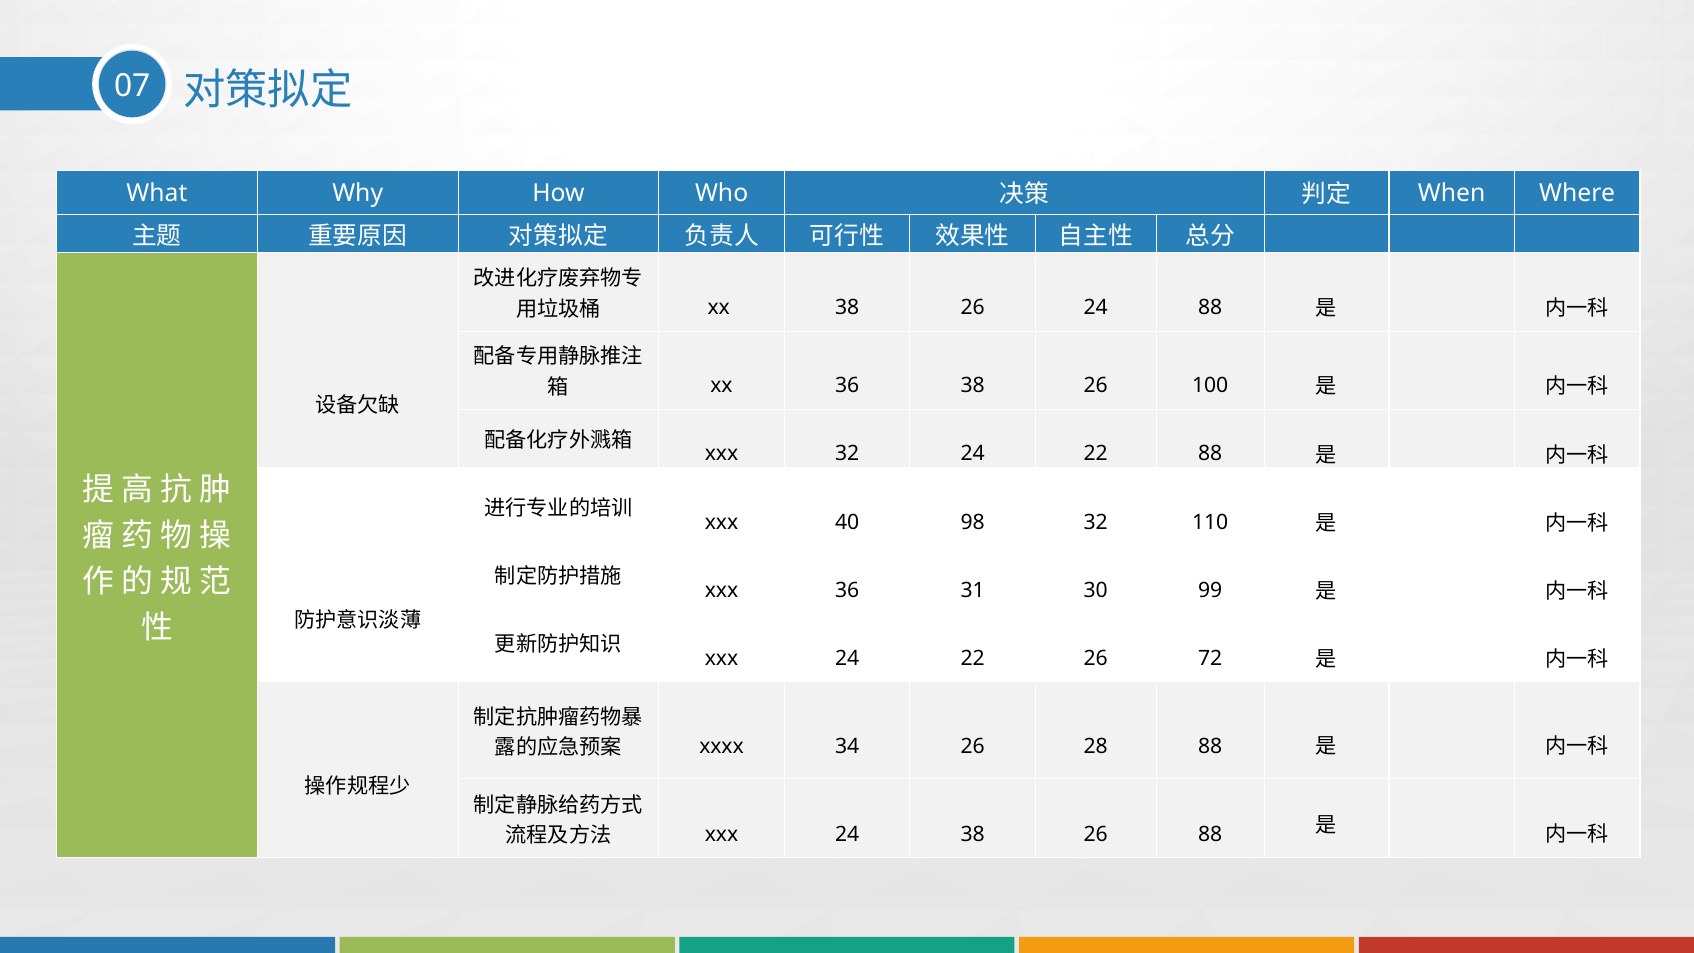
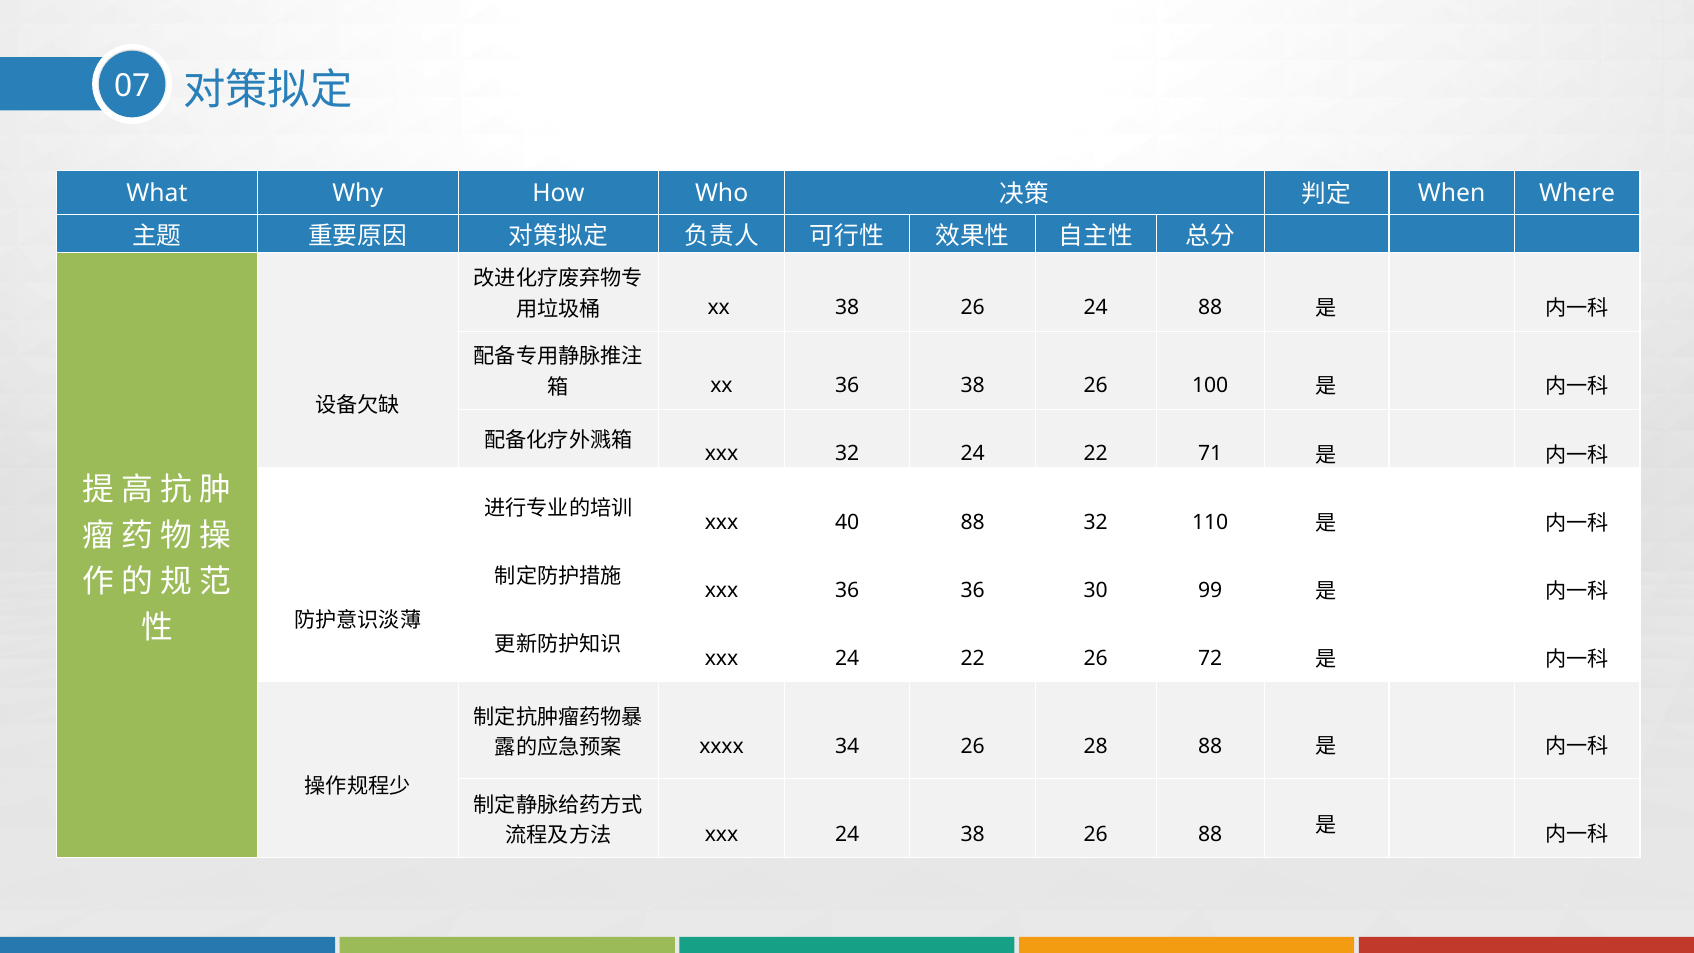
22 88: 88 -> 71 (1210, 454)
40 98: 98 -> 88 (973, 522)
36 31: 31 -> 36 (973, 590)
